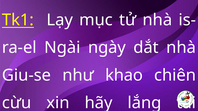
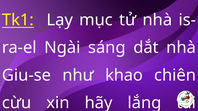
ngày: ngày -> sáng (107, 48)
